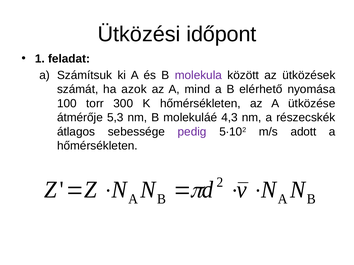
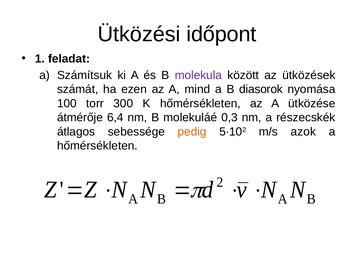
azok: azok -> ezen (134, 89)
elérhető: elérhető -> diasorok (261, 89)
5,3: 5,3 -> 6,4 (115, 118)
4,3: 4,3 -> 0,3 (230, 118)
pedig colour: purple -> orange (192, 132)
adott: adott -> azok (303, 132)
